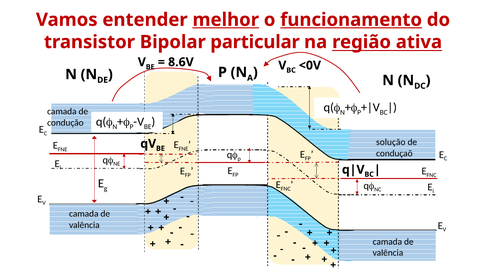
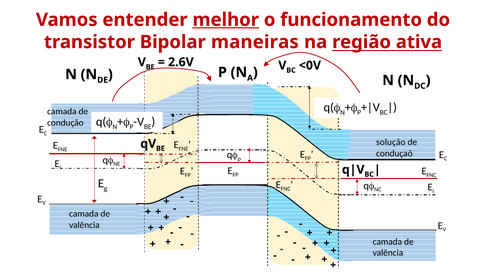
funcionamento underline: present -> none (351, 20)
particular: particular -> maneiras (255, 42)
8.6V: 8.6V -> 2.6V (181, 62)
